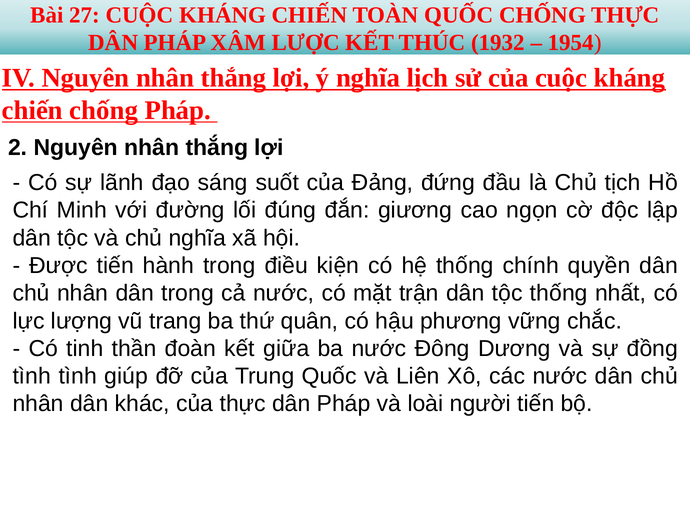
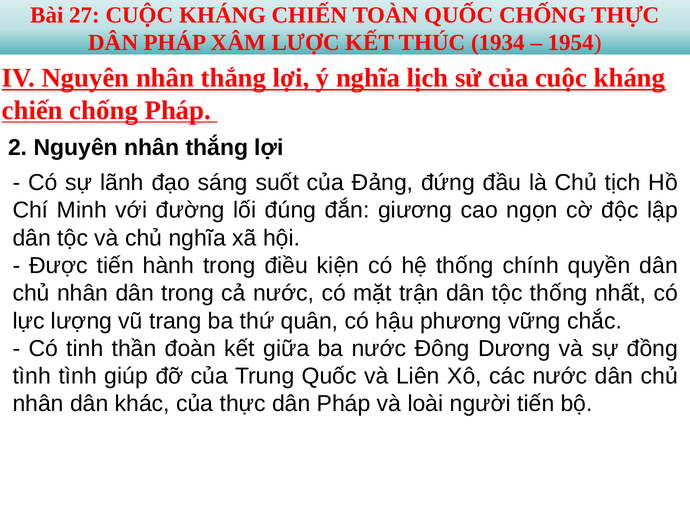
1932: 1932 -> 1934 (498, 43)
